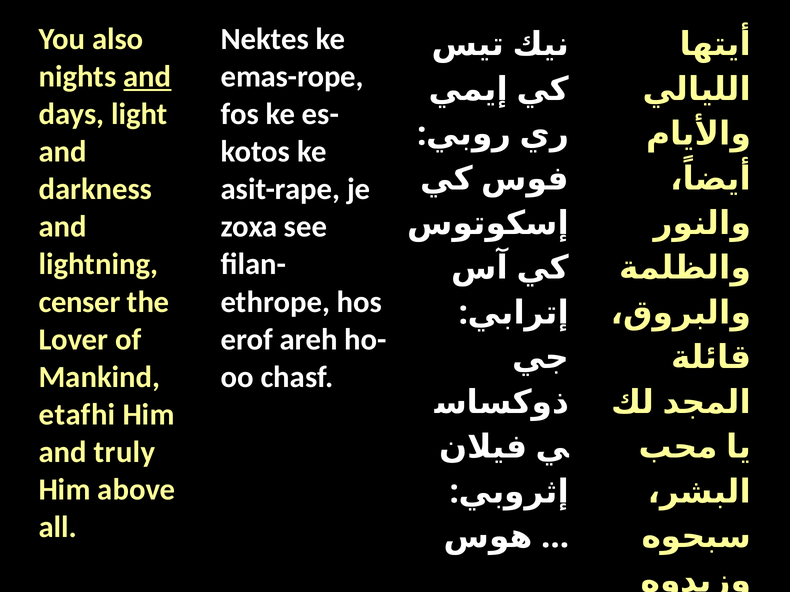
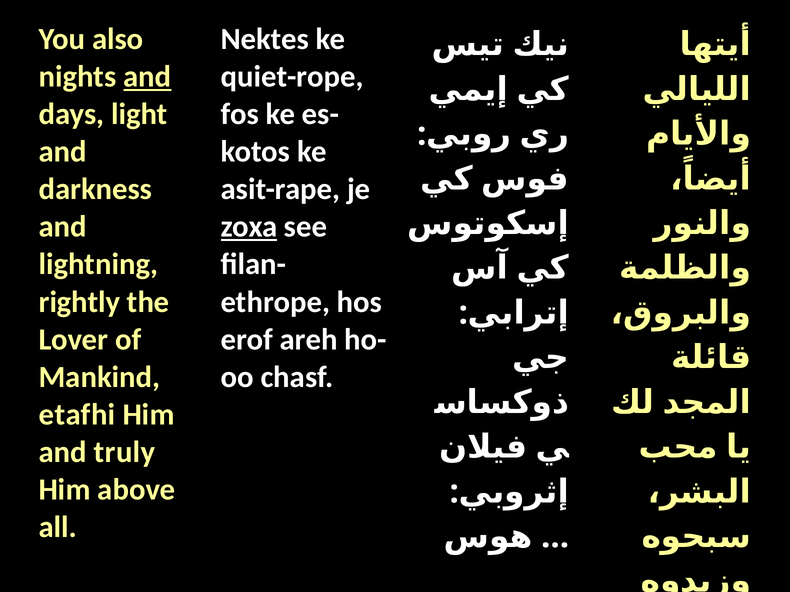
emas-rope: emas-rope -> quiet-rope (292, 77)
zoxa underline: none -> present (249, 227)
censer: censer -> rightly (79, 302)
